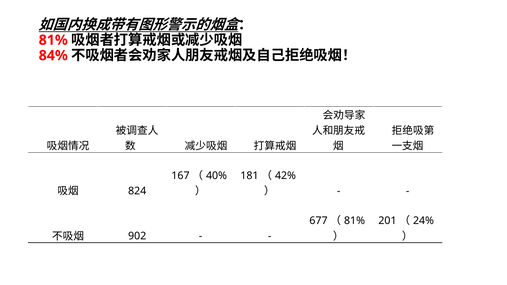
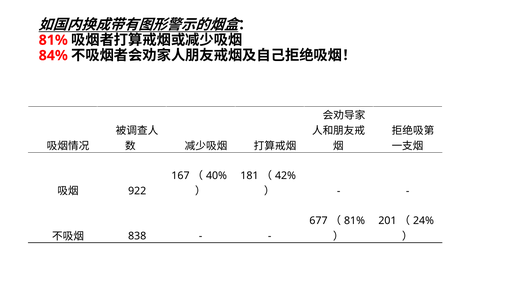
824: 824 -> 922 (137, 191)
902: 902 -> 838 (137, 236)
